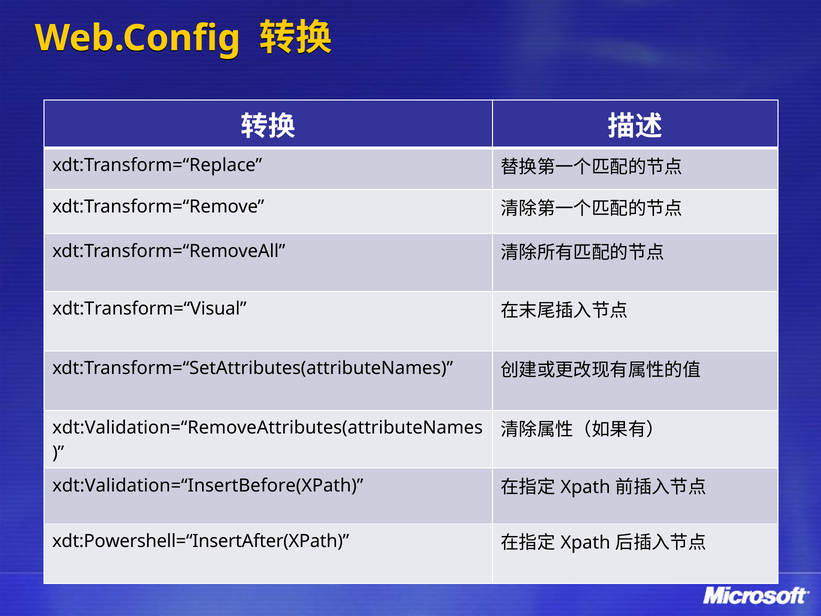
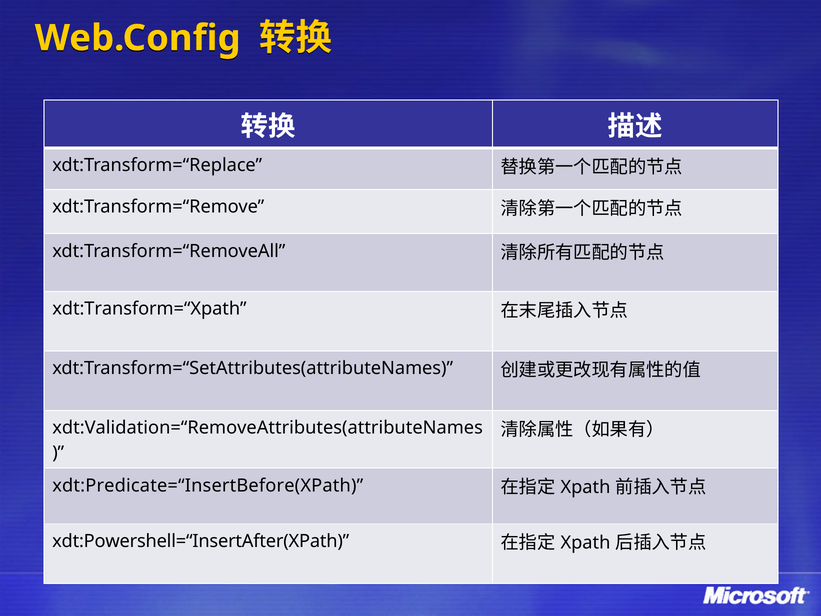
xdt:Transform=“Visual: xdt:Transform=“Visual -> xdt:Transform=“Xpath (149, 309)
xdt:Validation=“InsertBefore(XPath: xdt:Validation=“InsertBefore(XPath -> xdt:Predicate=“InsertBefore(XPath (208, 485)
